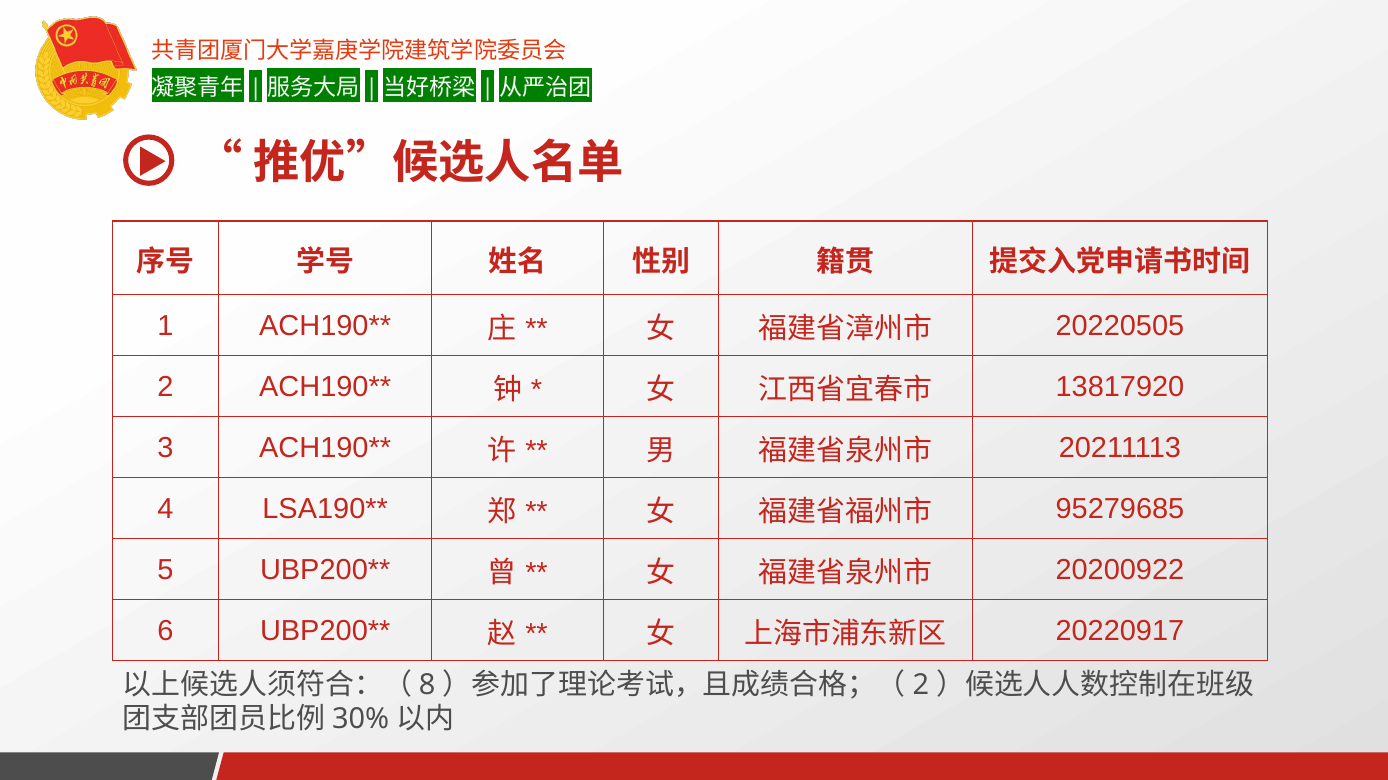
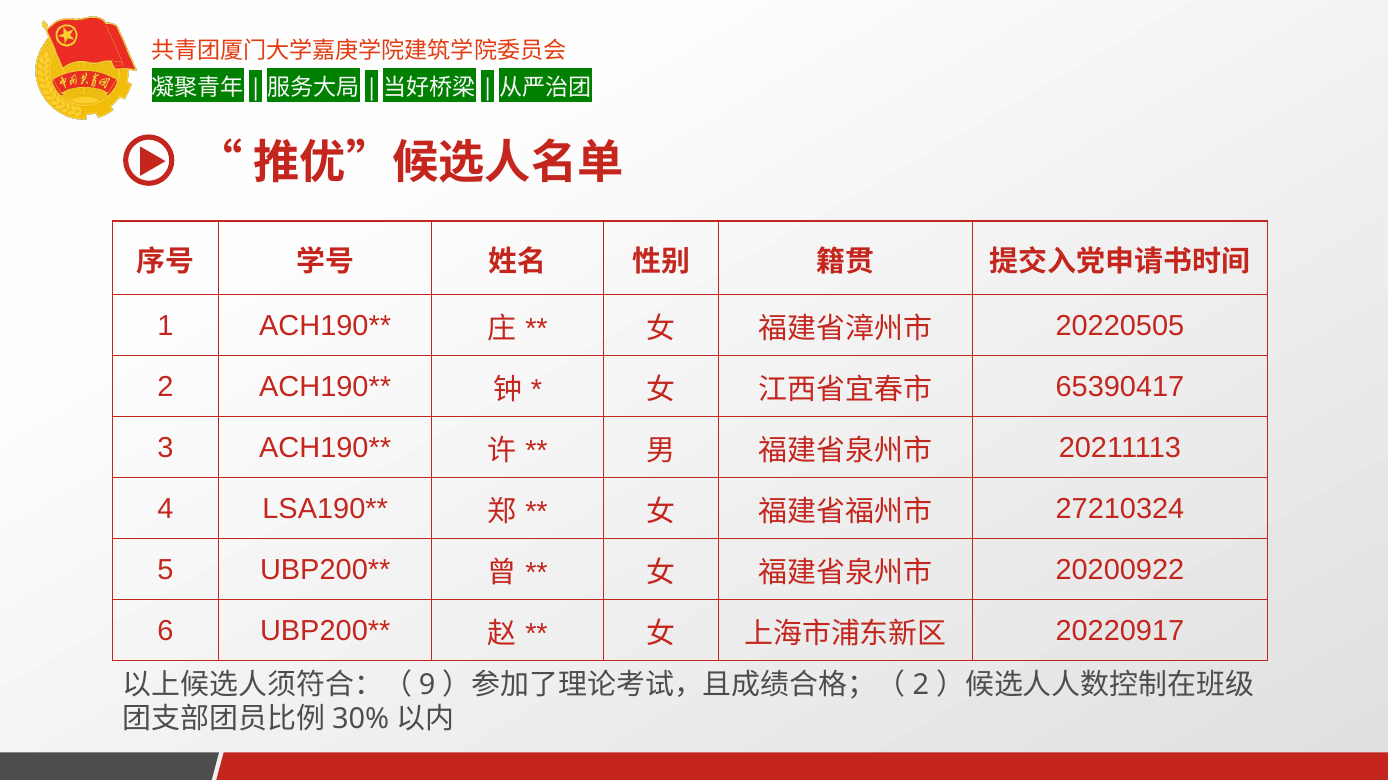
13817920: 13817920 -> 65390417 (1120, 388)
95279685: 95279685 -> 27210324 (1120, 509)
8: 8 -> 9 (427, 685)
